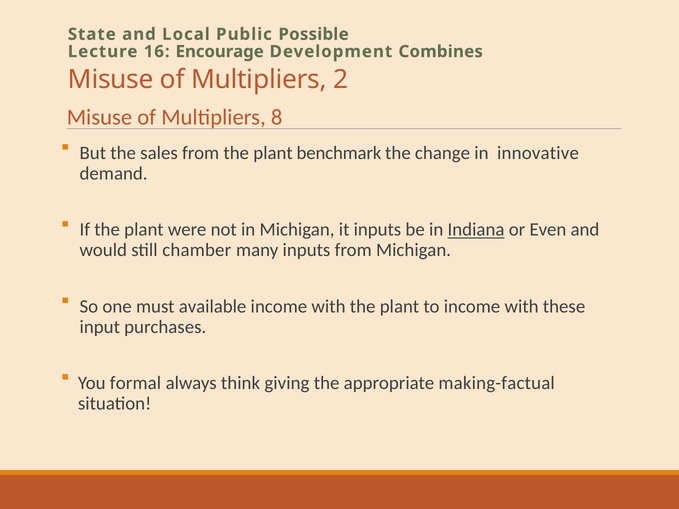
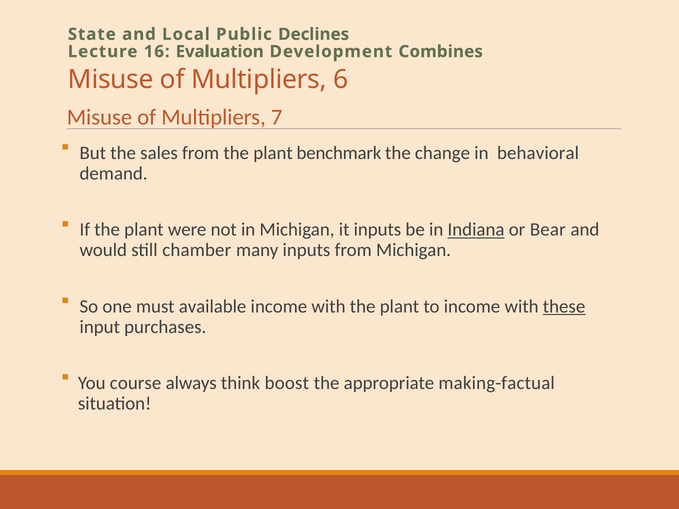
Possible: Possible -> Declines (314, 34)
Encourage: Encourage -> Evaluation (220, 52)
2: 2 -> 6 (341, 80)
8: 8 -> 7 (277, 117)
innovative: innovative -> behavioral (538, 153)
Even: Even -> Bear (548, 230)
these underline: none -> present (564, 307)
formal: formal -> course (136, 383)
giving: giving -> boost (287, 383)
